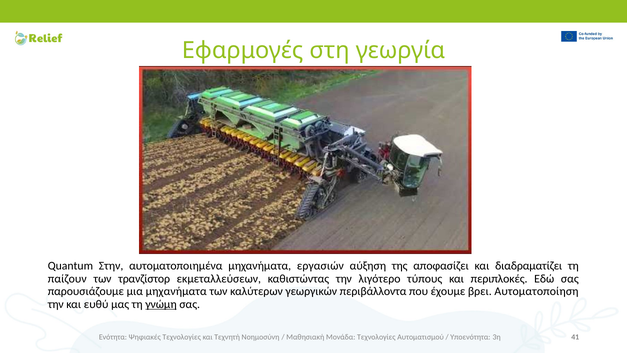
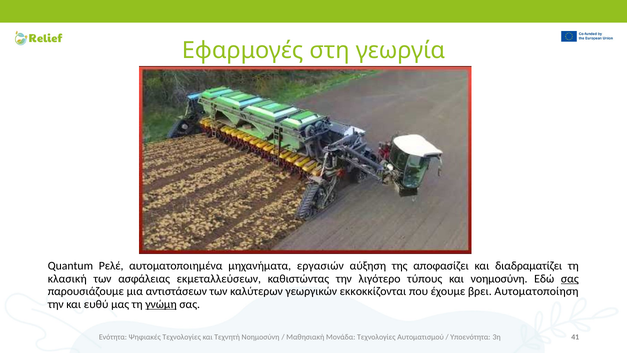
Στην: Στην -> Ρελέ (111, 266)
παίζουν: παίζουν -> κλασική (67, 278)
τρανζίστορ: τρανζίστορ -> ασφάλειας (144, 278)
και περιπλοκές: περιπλοκές -> νοημοσύνη (499, 278)
σας underline: none -> present (570, 278)
μια μηχανήματα: μηχανήματα -> αντιστάσεων (176, 291)
περιβάλλοντα: περιβάλλοντα -> εκκοκκίζονται (373, 291)
